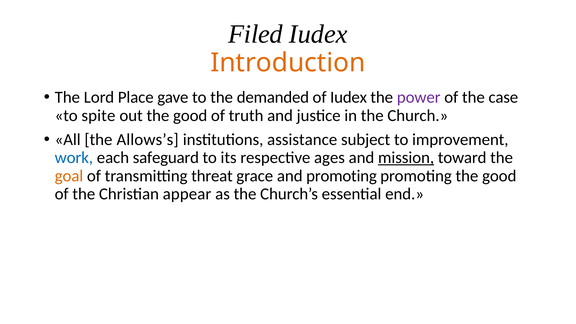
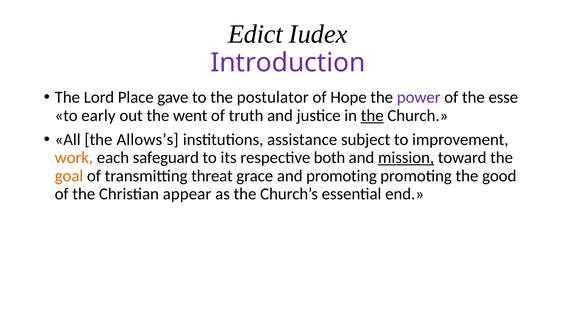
Filed: Filed -> Edict (255, 34)
Introduction colour: orange -> purple (288, 63)
demanded: demanded -> postulator (273, 97)
of Iudex: Iudex -> Hope (348, 97)
case: case -> esse (503, 97)
spite: spite -> early (98, 115)
out the good: good -> went (190, 115)
the underline: none -> present (372, 115)
work colour: blue -> orange (74, 158)
ages: ages -> both (330, 158)
